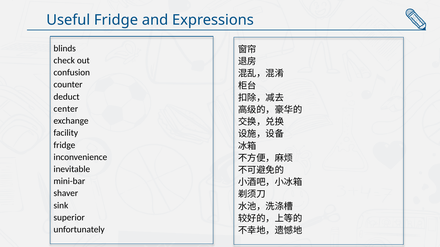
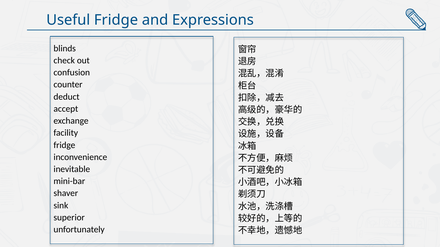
center: center -> accept (66, 109)
